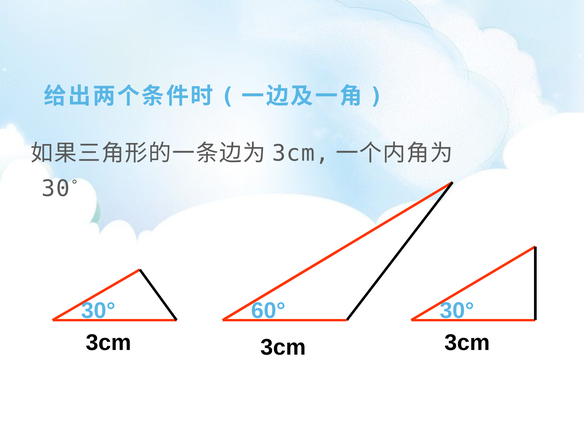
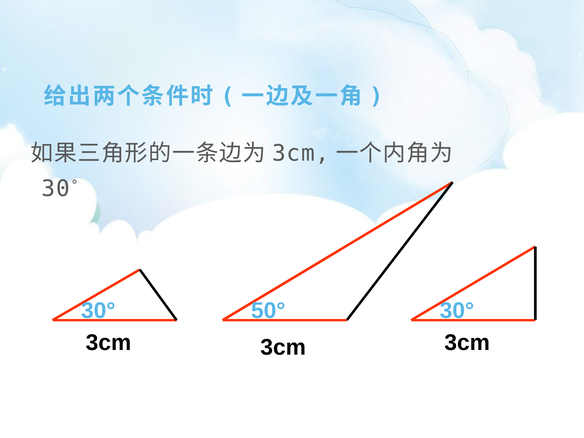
60°: 60° -> 50° (268, 311)
